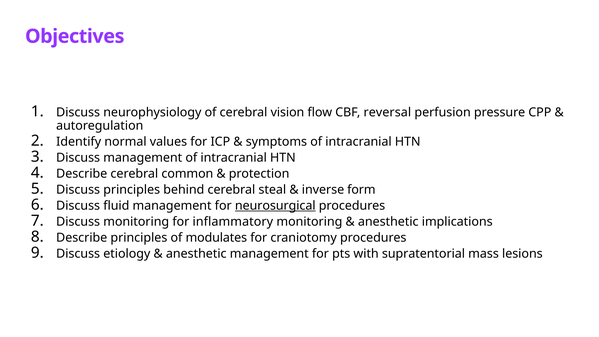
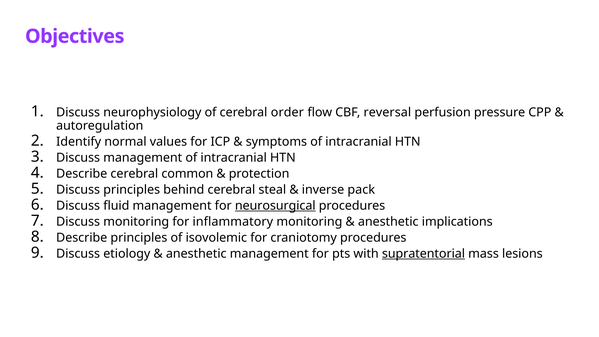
vision: vision -> order (287, 112)
form: form -> pack (361, 190)
modulates: modulates -> isovolemic (216, 238)
supratentorial underline: none -> present (423, 254)
